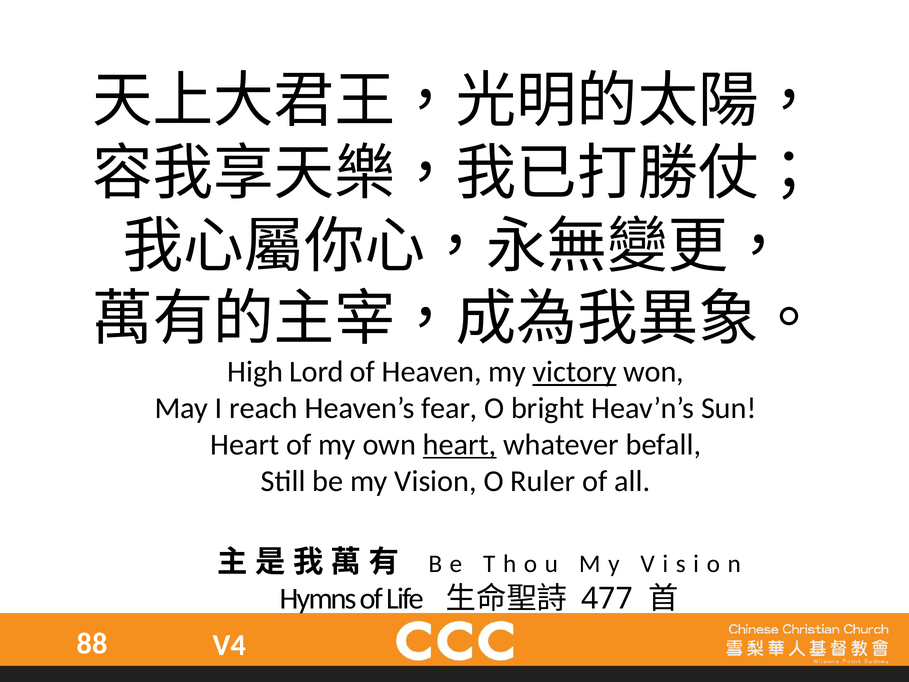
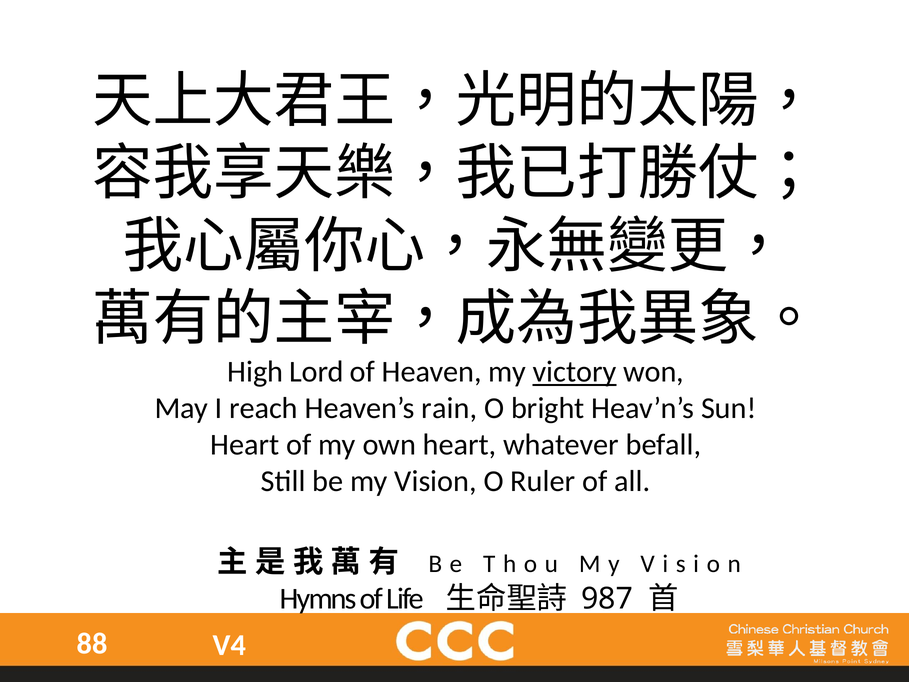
fear: fear -> rain (449, 408)
heart underline: present -> none (460, 444)
477: 477 -> 987 (607, 599)
